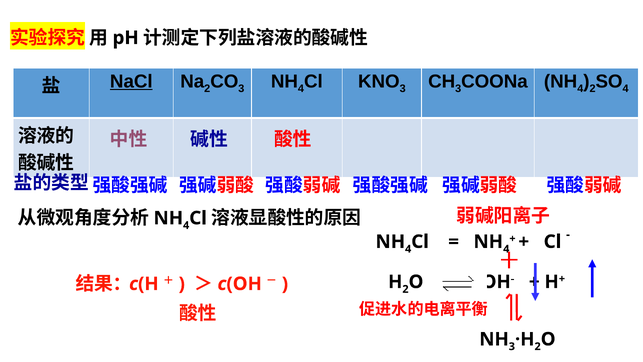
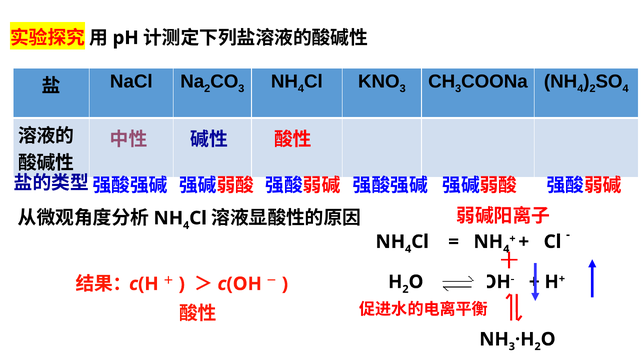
NaCl underline: present -> none (131, 81)
